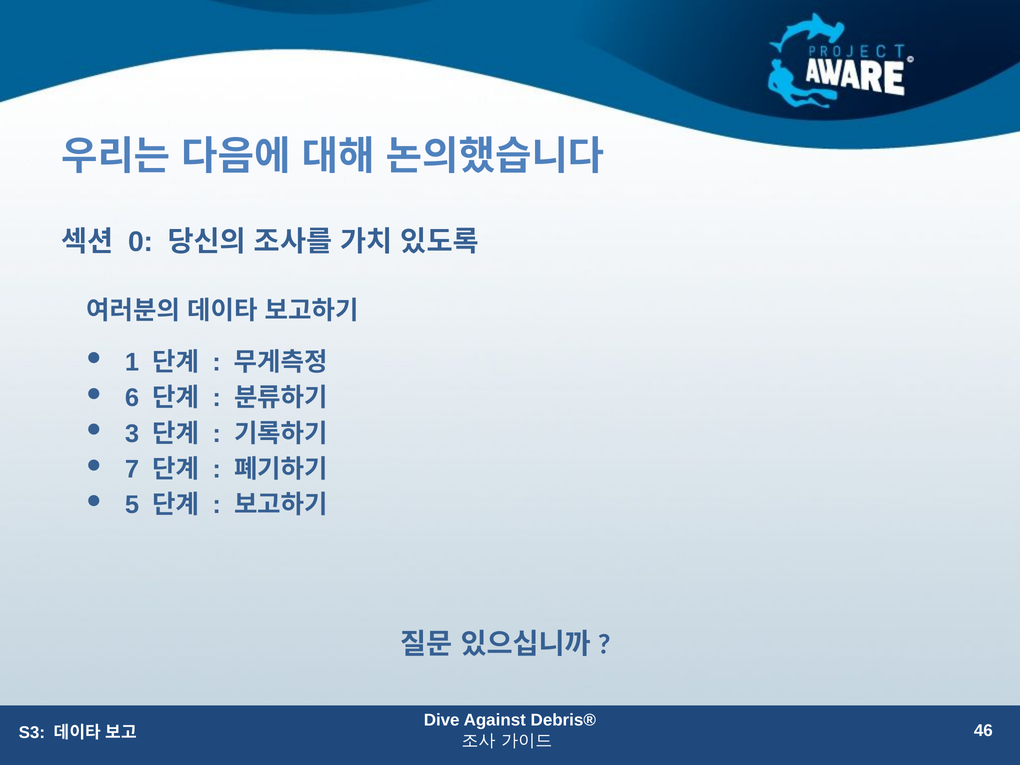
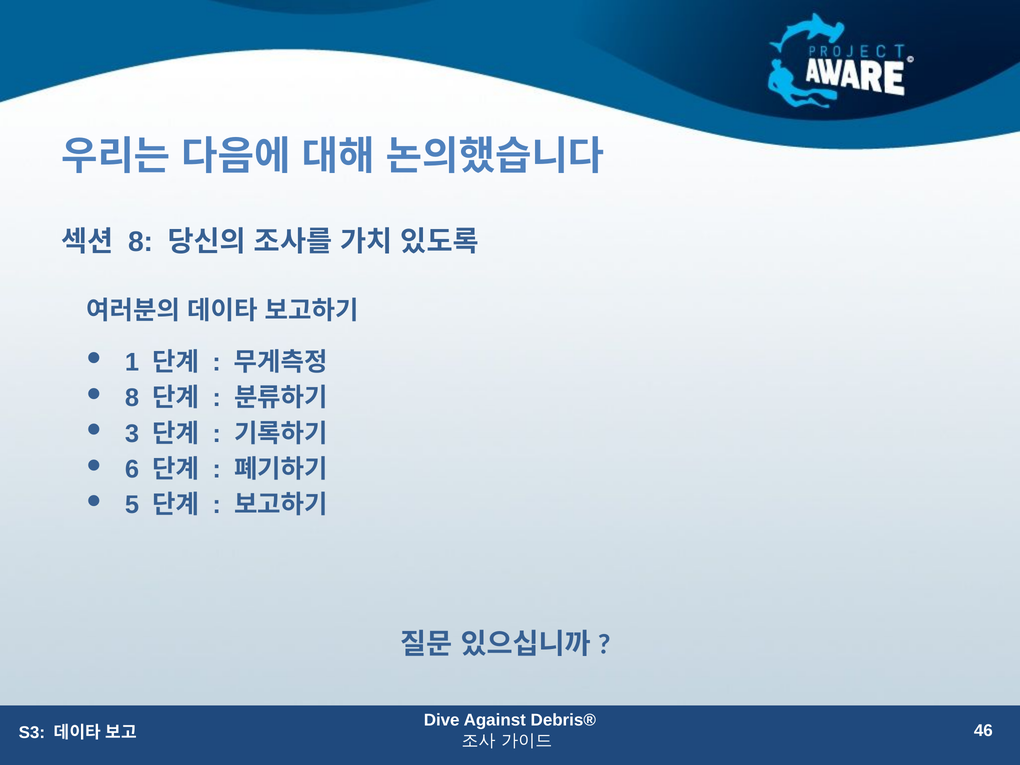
0: 0 -> 8 (141, 242)
6: 6 -> 8 (132, 398)
7: 7 -> 6 (132, 469)
